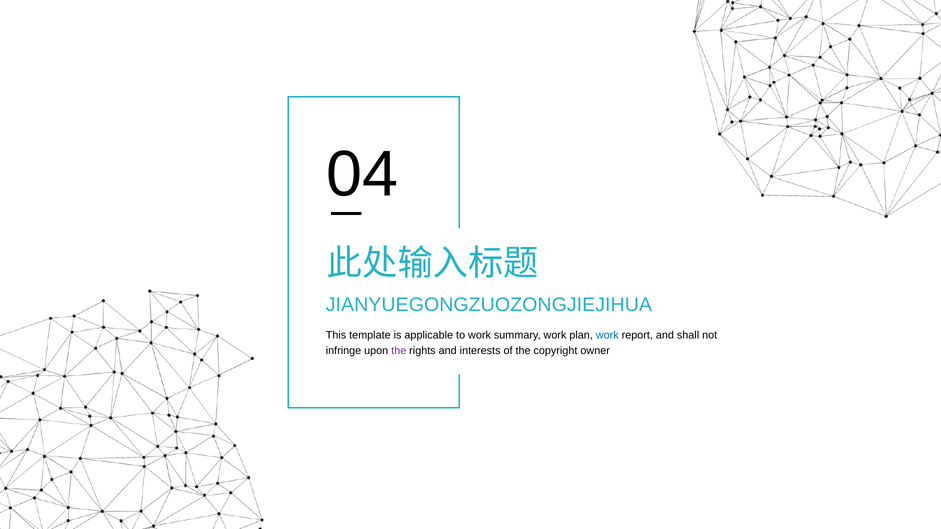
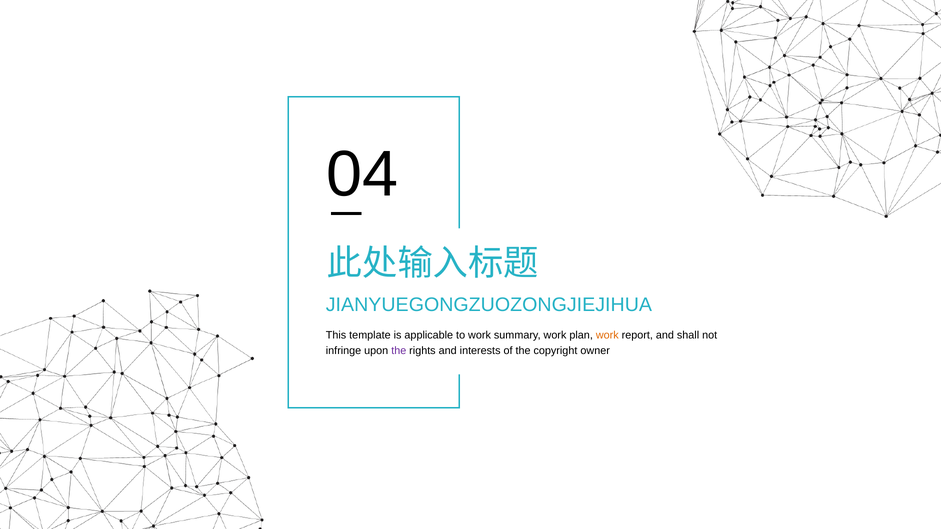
work colour: blue -> orange (607, 335)
